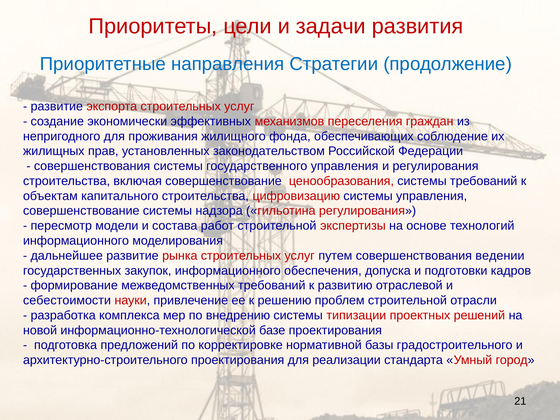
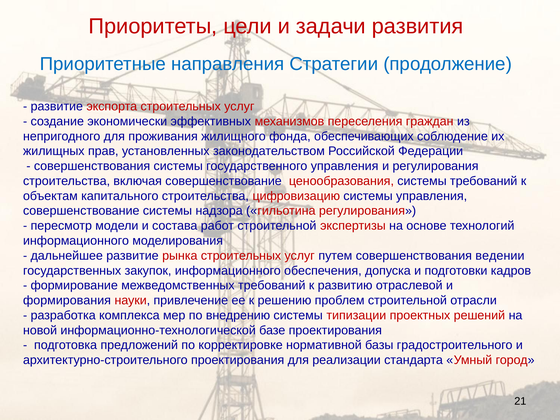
себестоимости: себестоимости -> формирования (67, 300)
